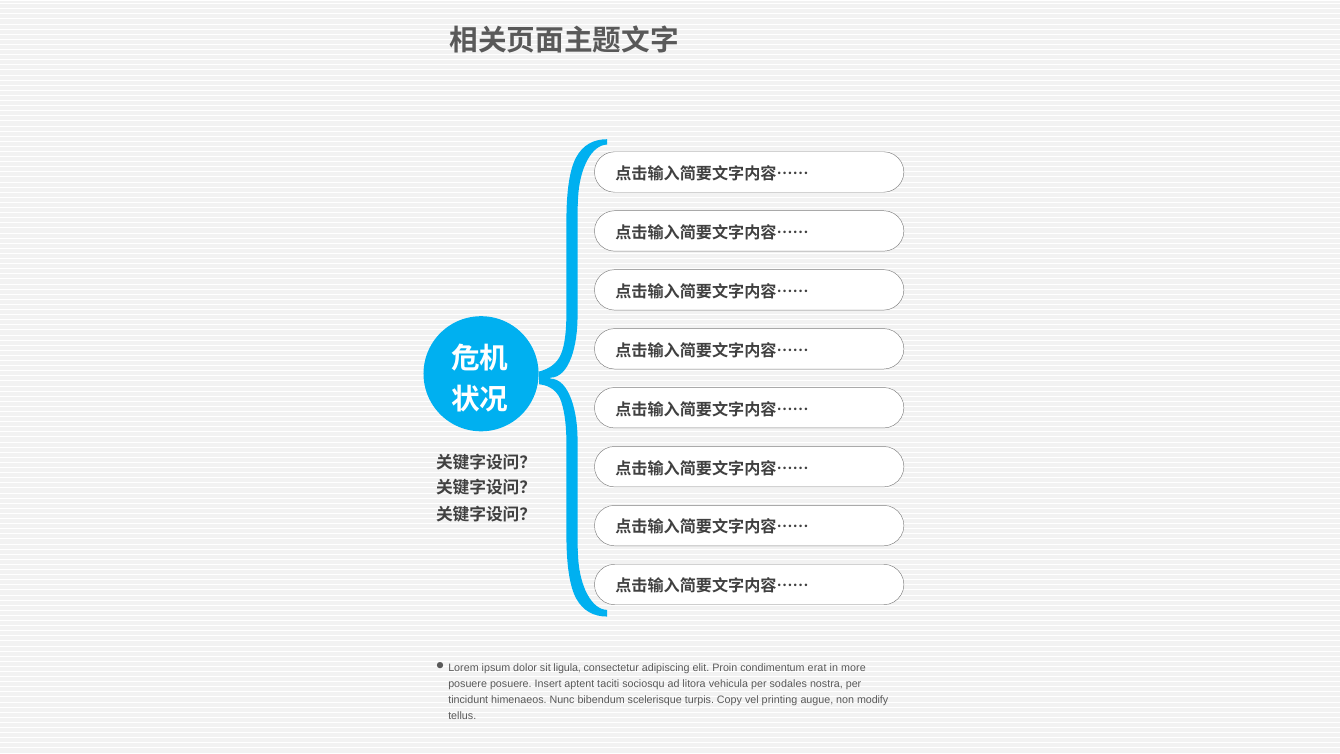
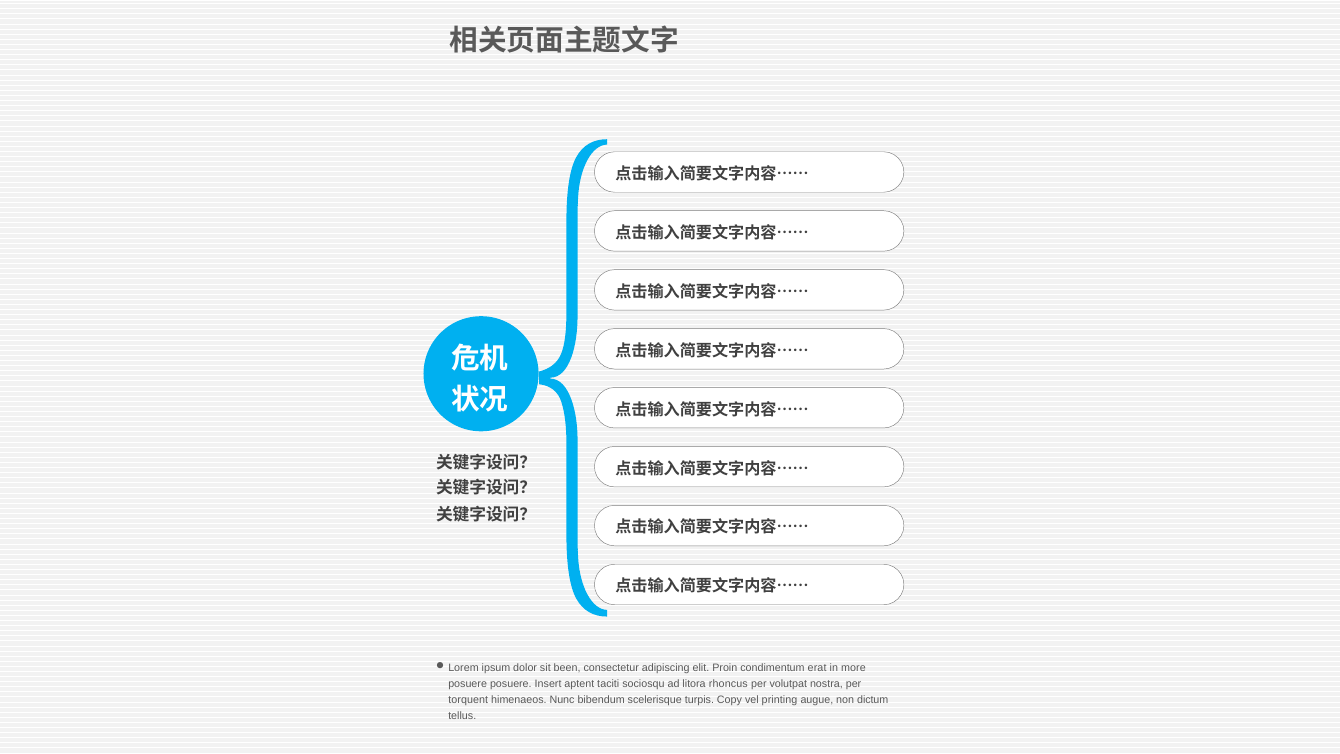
ligula: ligula -> been (567, 668)
vehicula: vehicula -> rhoncus (728, 684)
sodales: sodales -> volutpat (788, 684)
tincidunt: tincidunt -> torquent (468, 700)
modify: modify -> dictum (873, 700)
